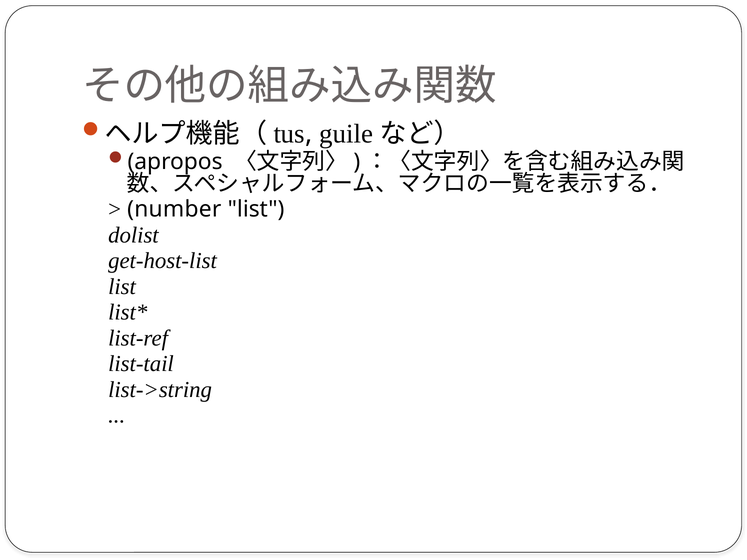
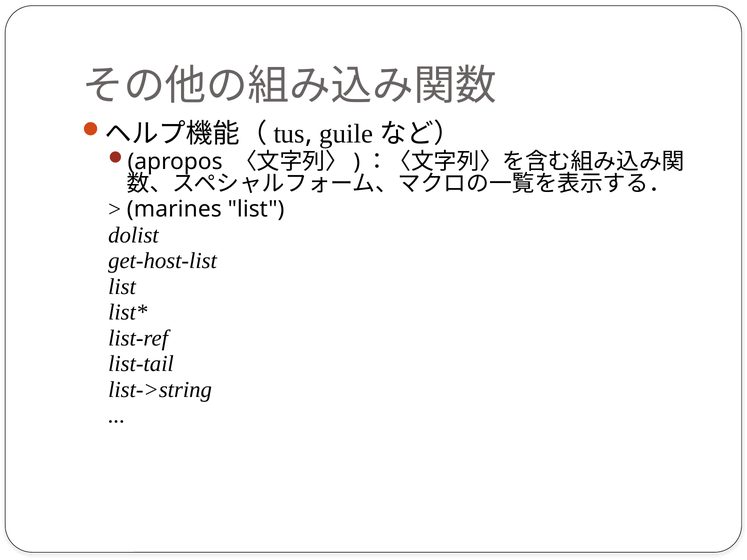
number: number -> marines (174, 209)
